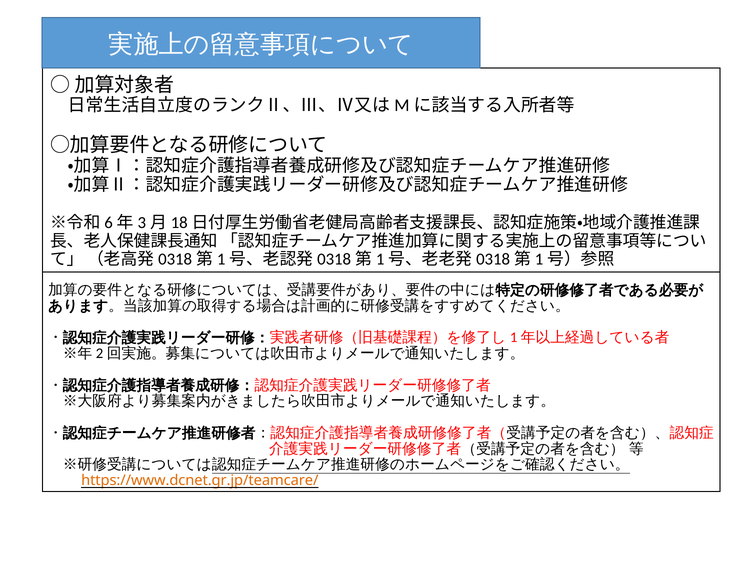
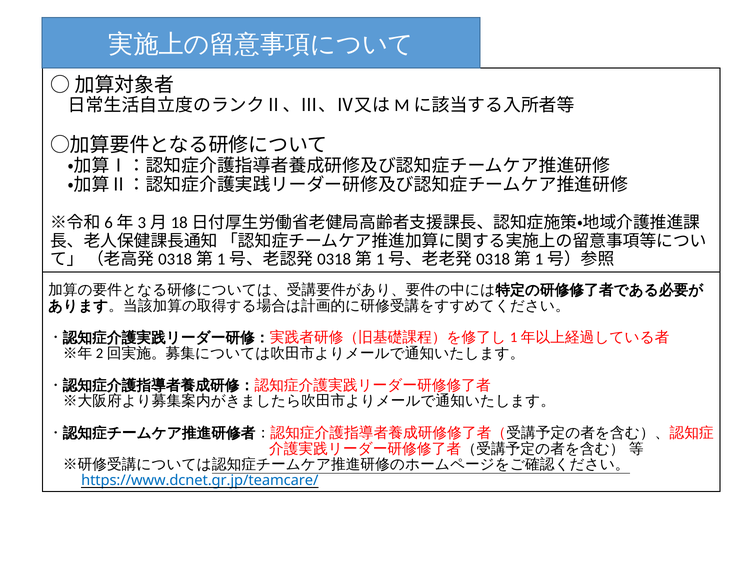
https://www.dcnet.gr.jp/teamcare/ colour: orange -> blue (200, 481)
